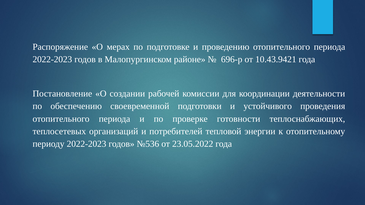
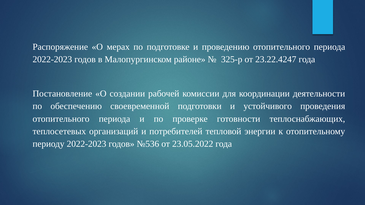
696-р: 696-р -> 325-р (232, 60)
10.43.9421: 10.43.9421 -> 23.22.4247 (276, 60)
